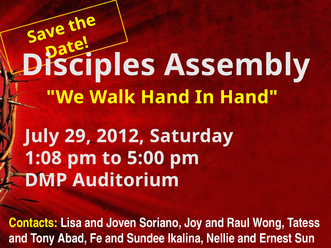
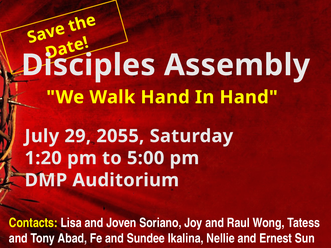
2012: 2012 -> 2055 (120, 136)
1:08: 1:08 -> 1:20 (43, 158)
